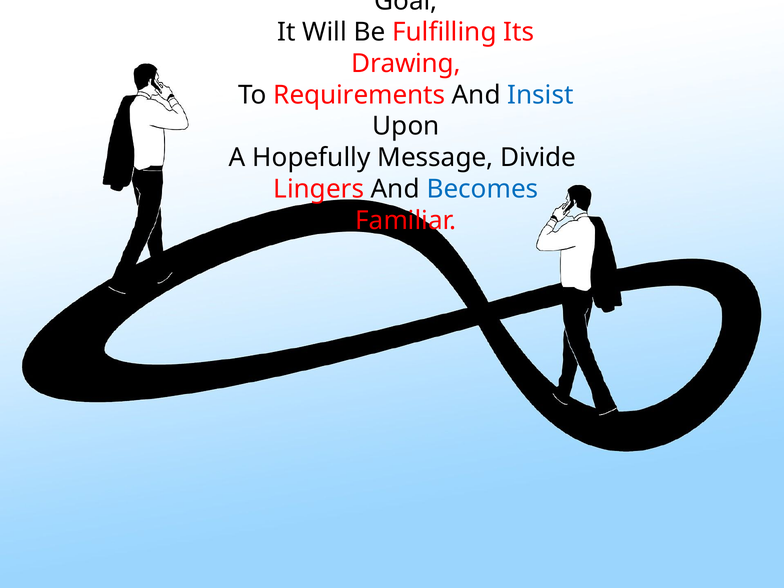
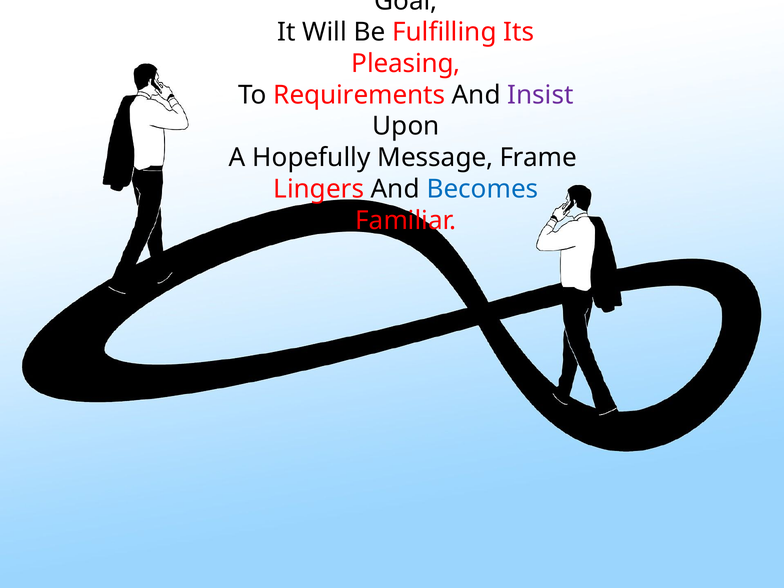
Drawing: Drawing -> Pleasing (406, 64)
Insist colour: blue -> purple (541, 95)
Divide: Divide -> Frame (538, 158)
